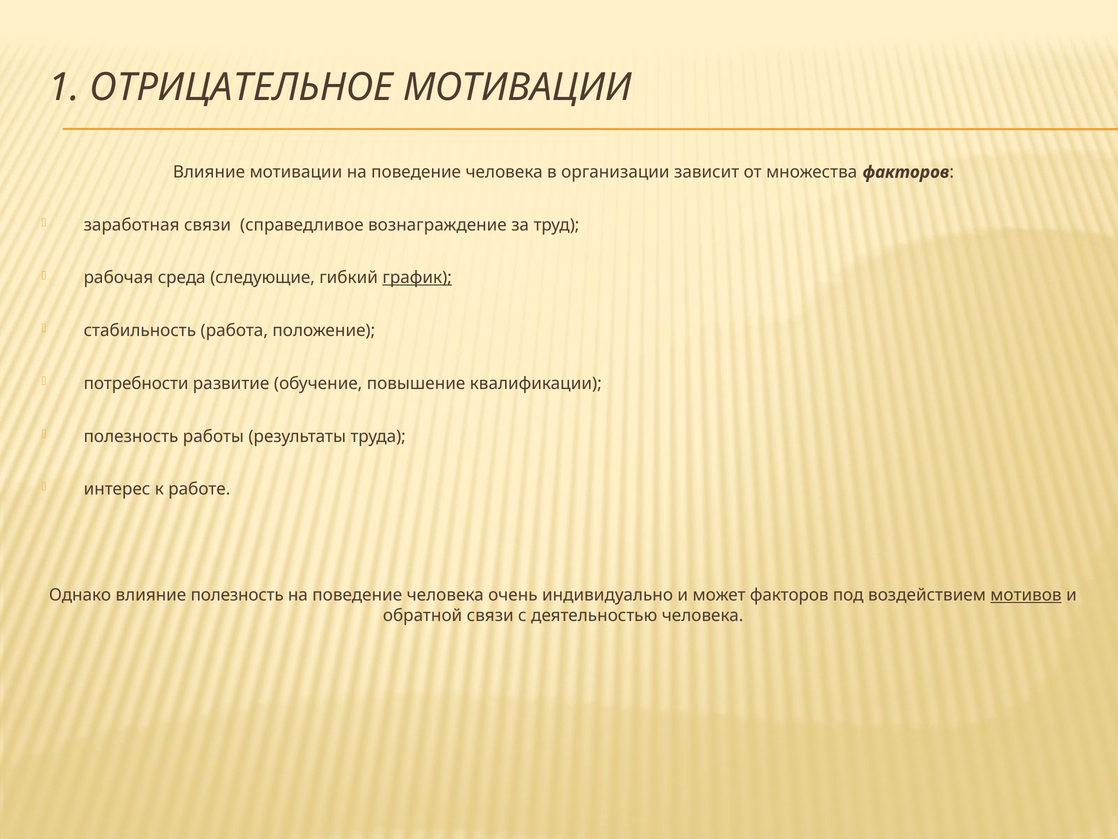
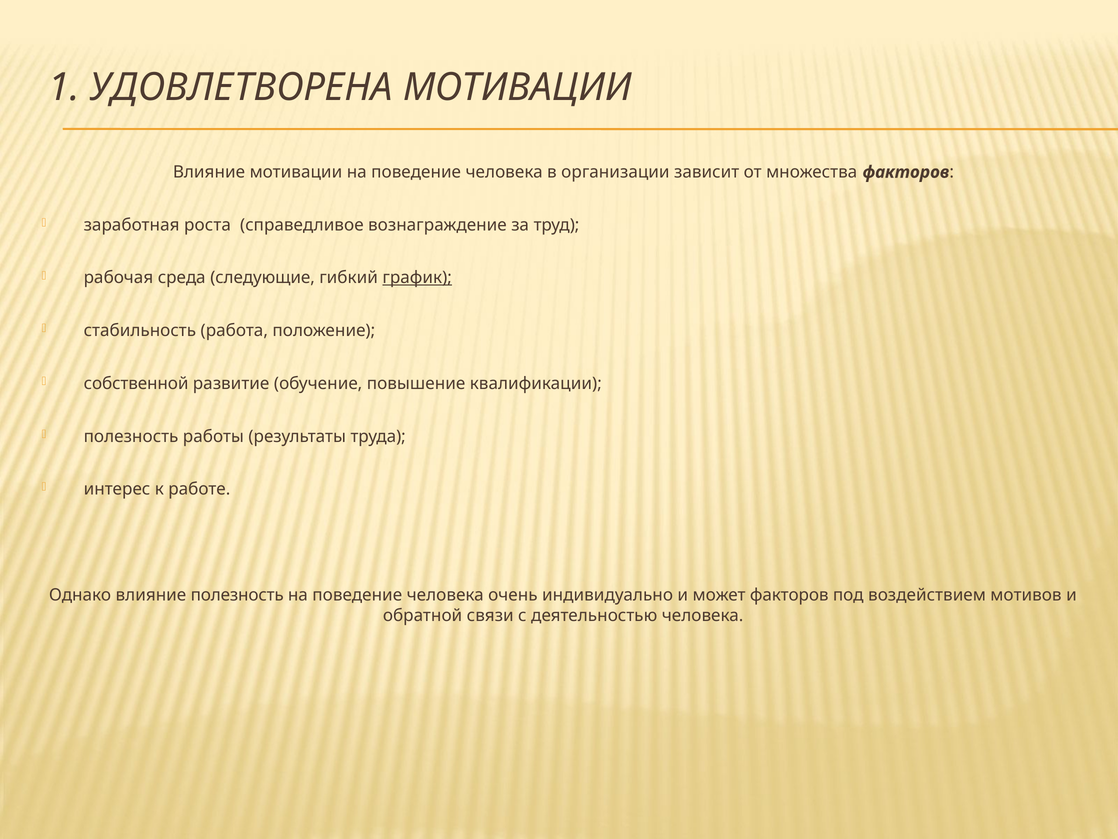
ОТРИЦАТЕЛЬНОЕ: ОТРИЦАТЕЛЬНОЕ -> УДОВЛЕТВОРЕНА (241, 87)
заработная связи: связи -> роста (207, 225)
потребности: потребности -> собственной (136, 383)
мотивов underline: present -> none (1026, 595)
